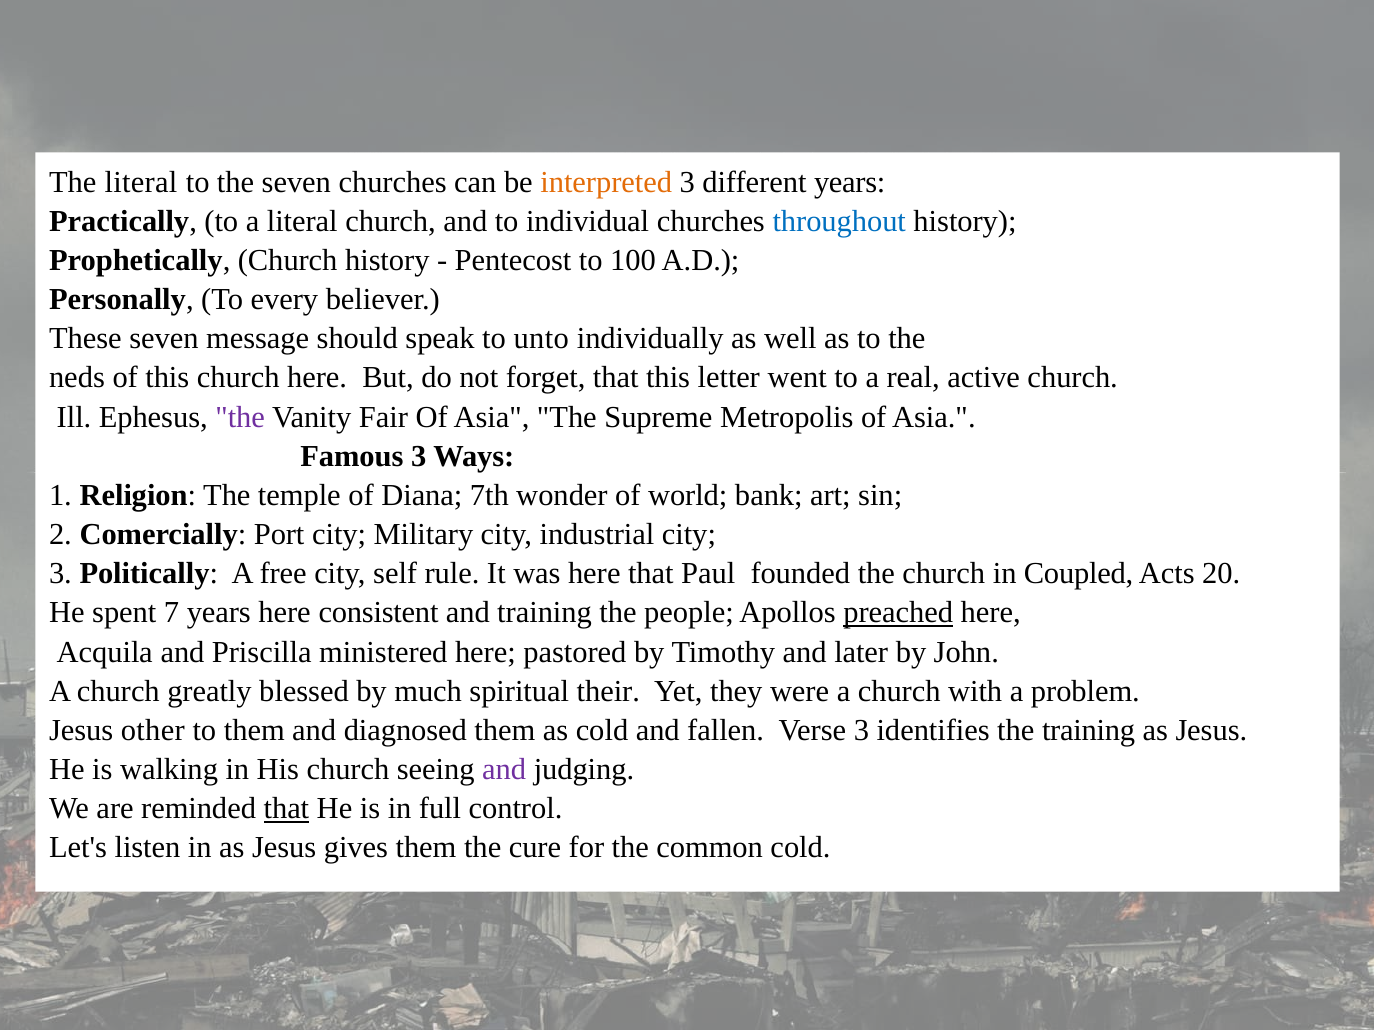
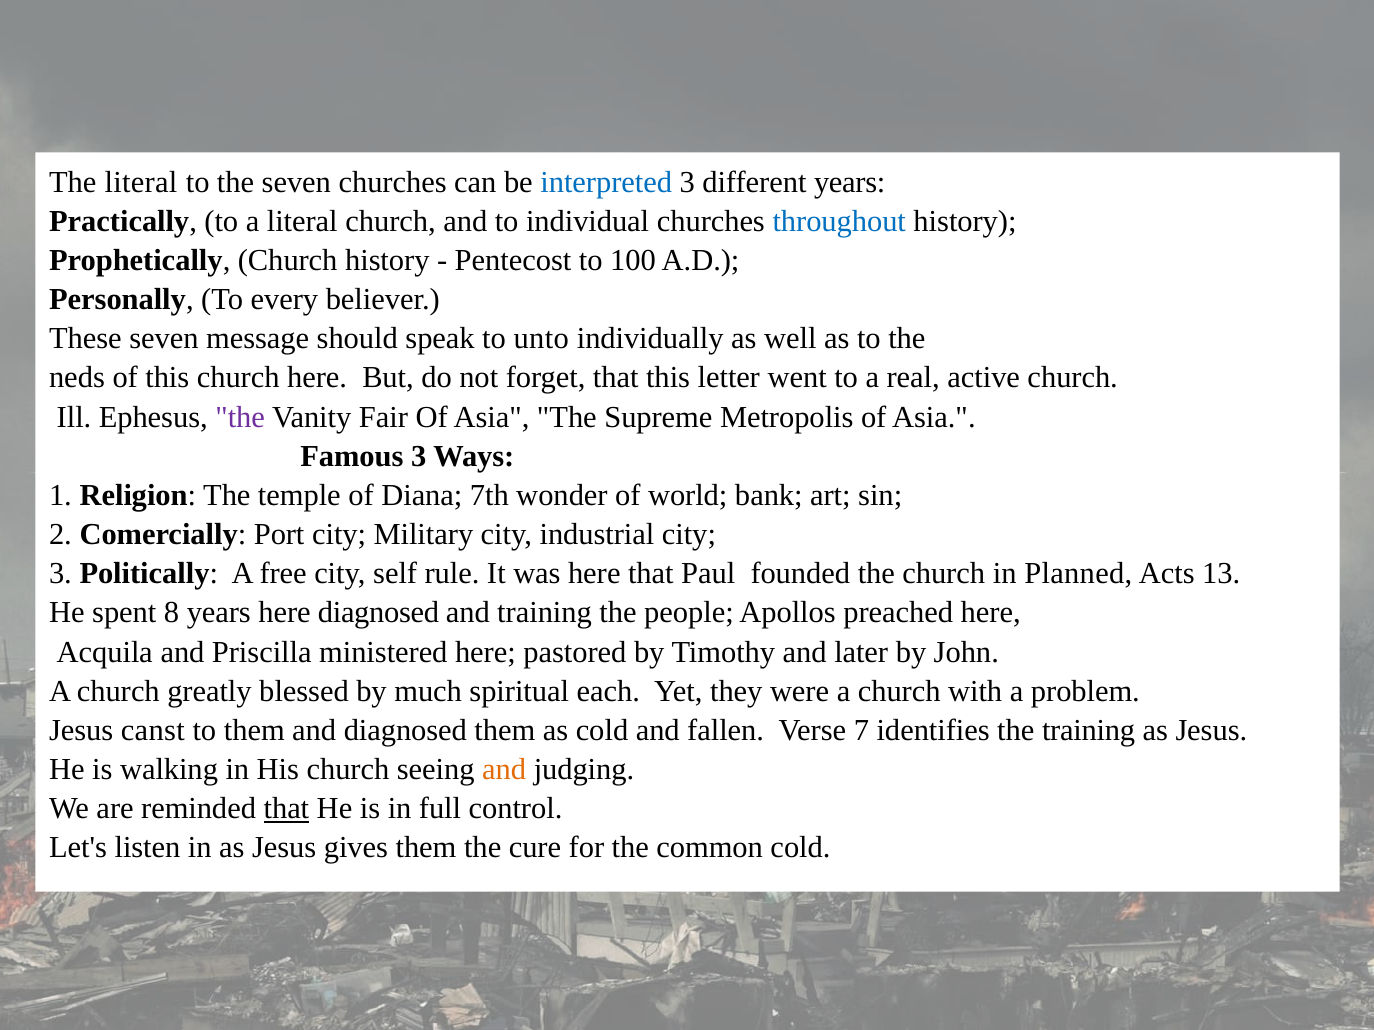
interpreted colour: orange -> blue (606, 182)
Coupled: Coupled -> Planned (1078, 574)
20: 20 -> 13 (1221, 574)
7: 7 -> 8 (172, 613)
here consistent: consistent -> diagnosed (379, 613)
preached underline: present -> none (898, 613)
their: their -> each (608, 691)
other: other -> canst (153, 731)
Verse 3: 3 -> 7 (862, 731)
and colour: purple -> orange (504, 770)
